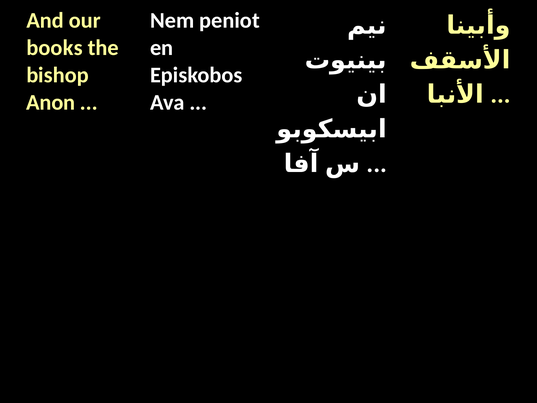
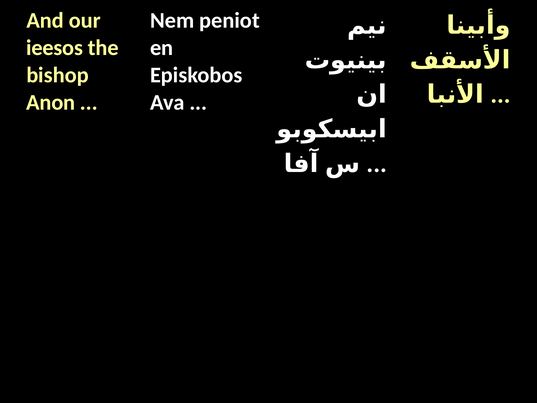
books: books -> ieesos (55, 48)
